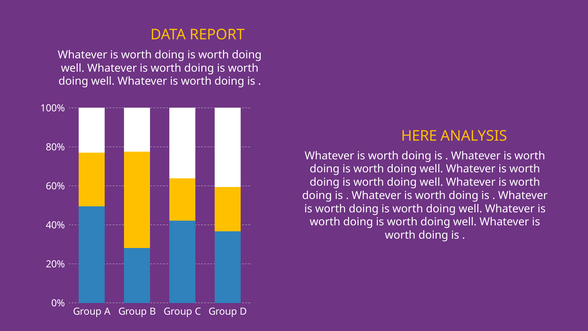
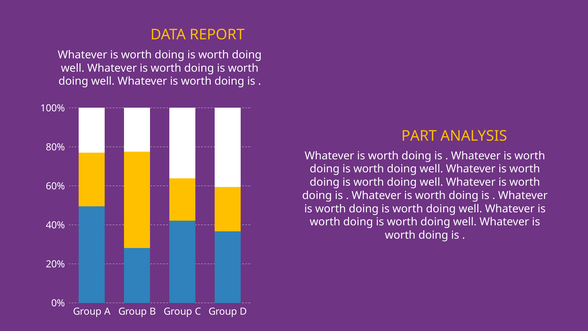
HERE: HERE -> PART (419, 136)
